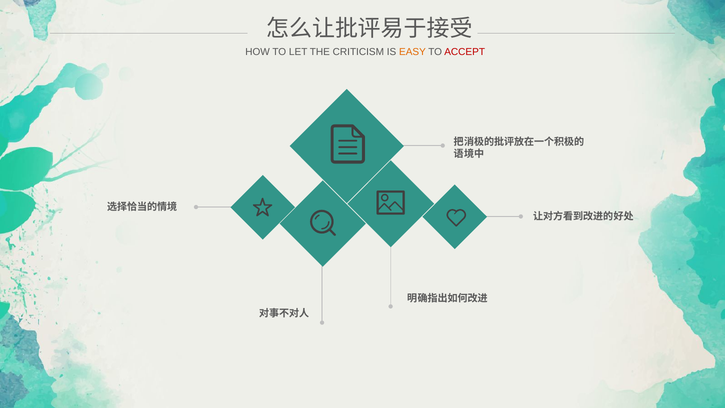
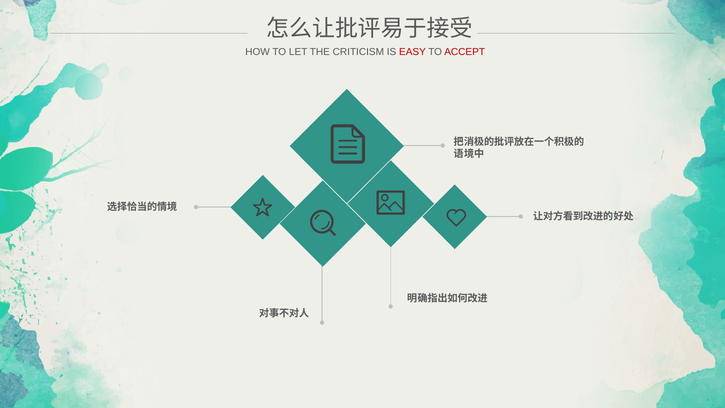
EASY colour: orange -> red (412, 52)
